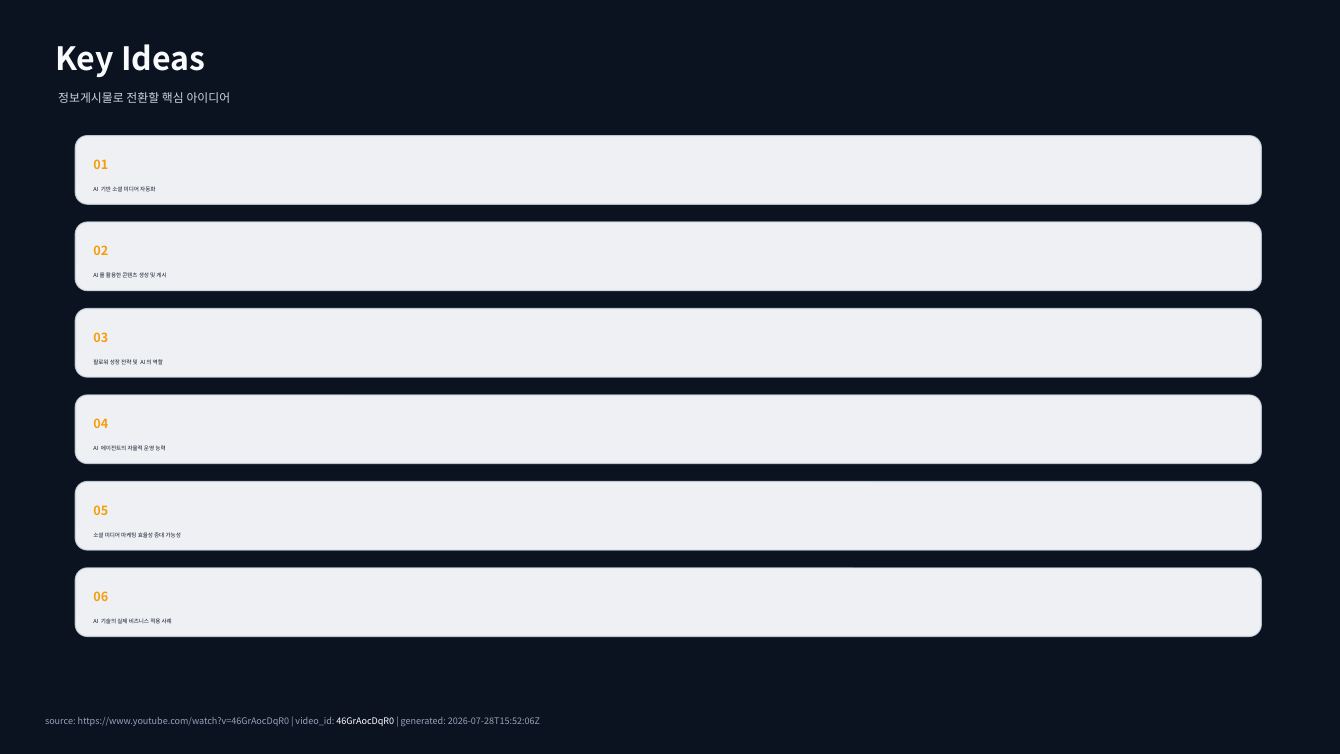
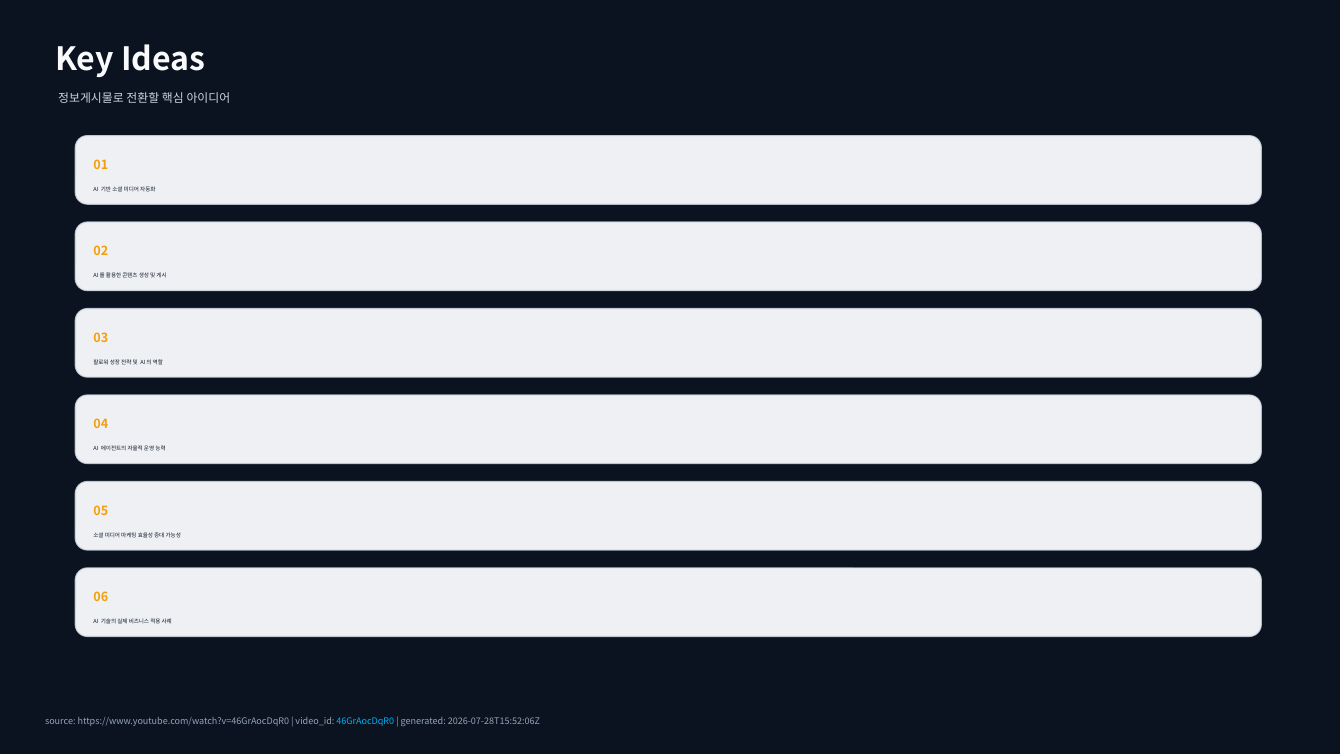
46GrAocDqR0 colour: white -> light blue (365, 722)
